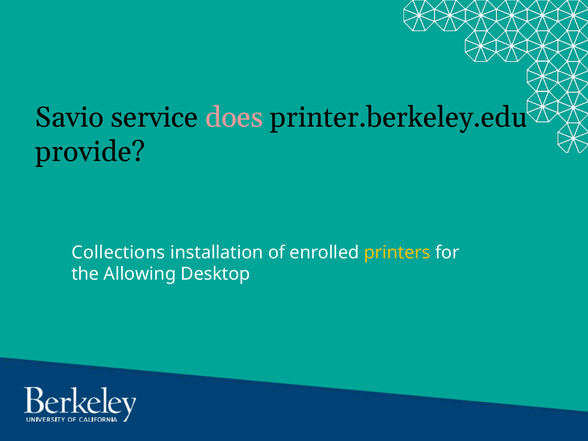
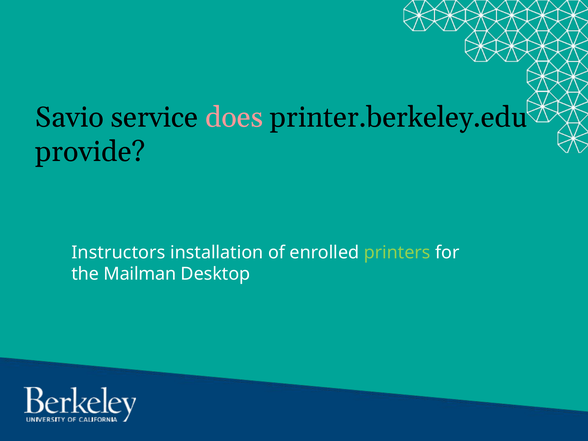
Collections: Collections -> Instructors (118, 252)
printers colour: yellow -> light green (397, 252)
Allowing: Allowing -> Mailman (140, 274)
